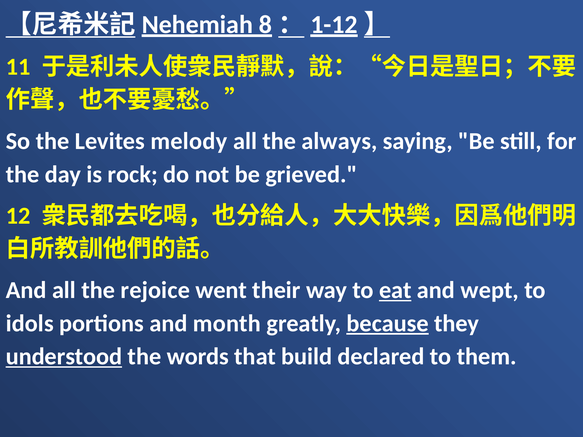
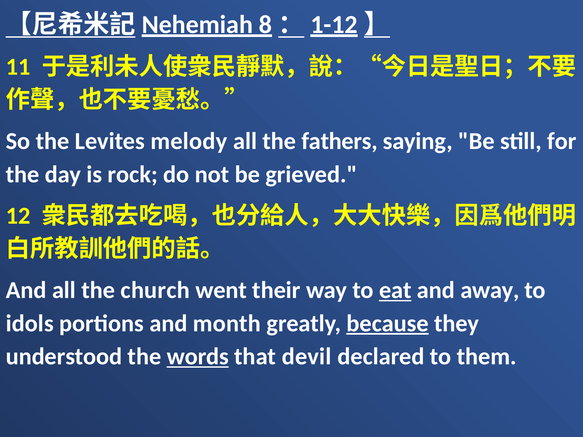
always: always -> fathers (340, 141)
rejoice: rejoice -> church (155, 290)
wept: wept -> away (490, 290)
understood underline: present -> none (64, 357)
words underline: none -> present (198, 357)
build: build -> devil (307, 357)
